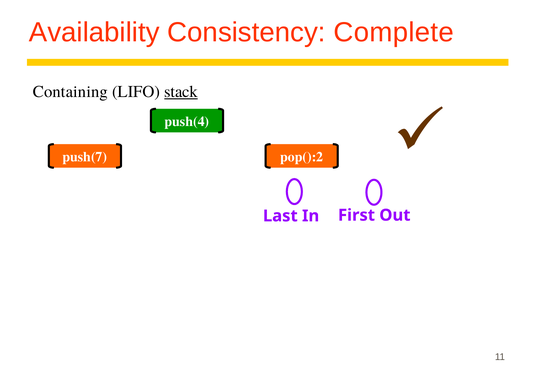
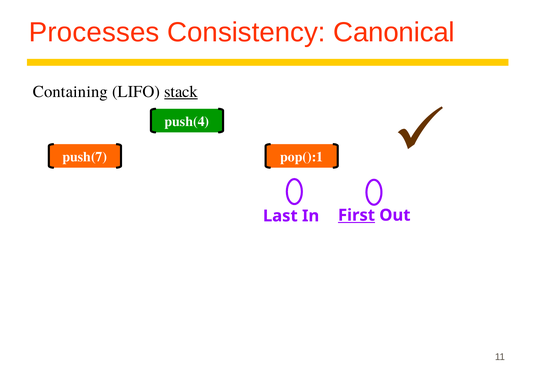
Availability: Availability -> Processes (94, 32)
Complete: Complete -> Canonical (394, 32)
pop():2: pop():2 -> pop():1 (302, 157)
First underline: none -> present (356, 215)
